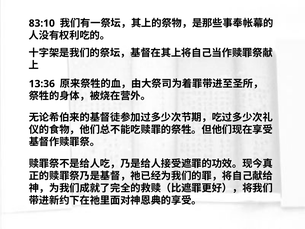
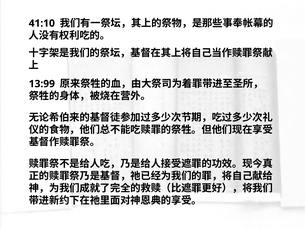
83:10: 83:10 -> 41:10 (42, 23)
13:36: 13:36 -> 13:99 (42, 84)
